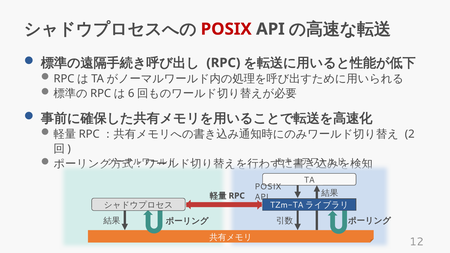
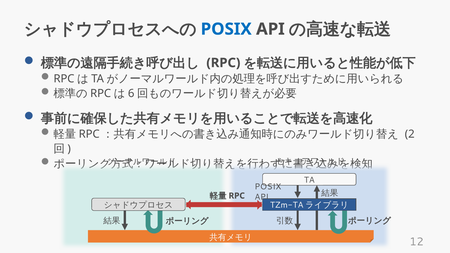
POSIX colour: red -> blue (226, 29)
